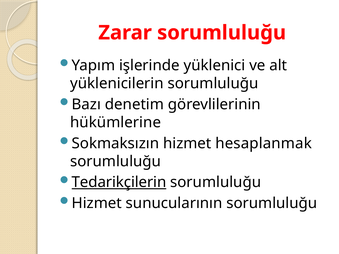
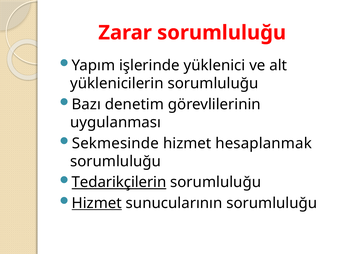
hükümlerine: hükümlerine -> uygulanması (116, 123)
Sokmaksızın: Sokmaksızın -> Sekmesinde (115, 143)
Hizmet underline: none -> present (97, 203)
